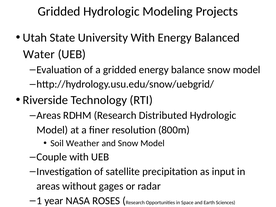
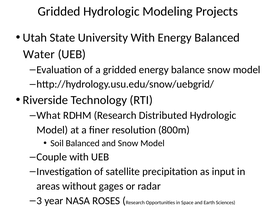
Areas: Areas -> What (49, 115)
Soil Weather: Weather -> Balanced (83, 143)
1: 1 -> 3 (39, 201)
